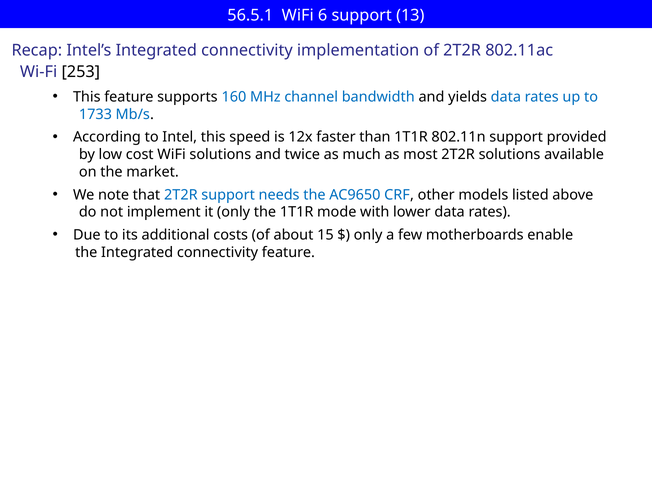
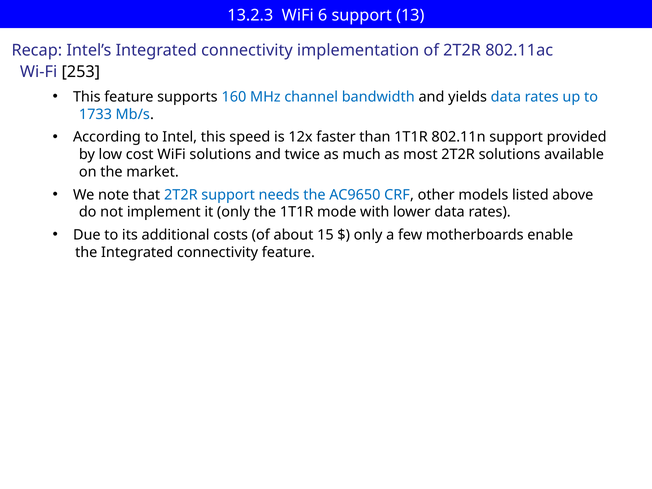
56.5.1: 56.5.1 -> 13.2.3 (250, 15)
